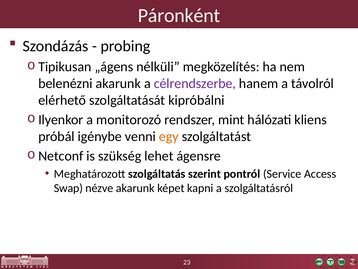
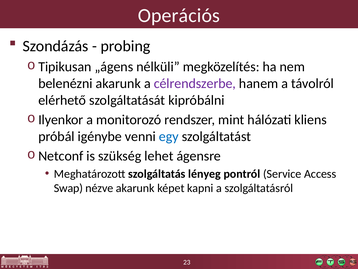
Páronként: Páronként -> Operációs (179, 15)
egy colour: orange -> blue (169, 136)
szerint: szerint -> lényeg (204, 173)
